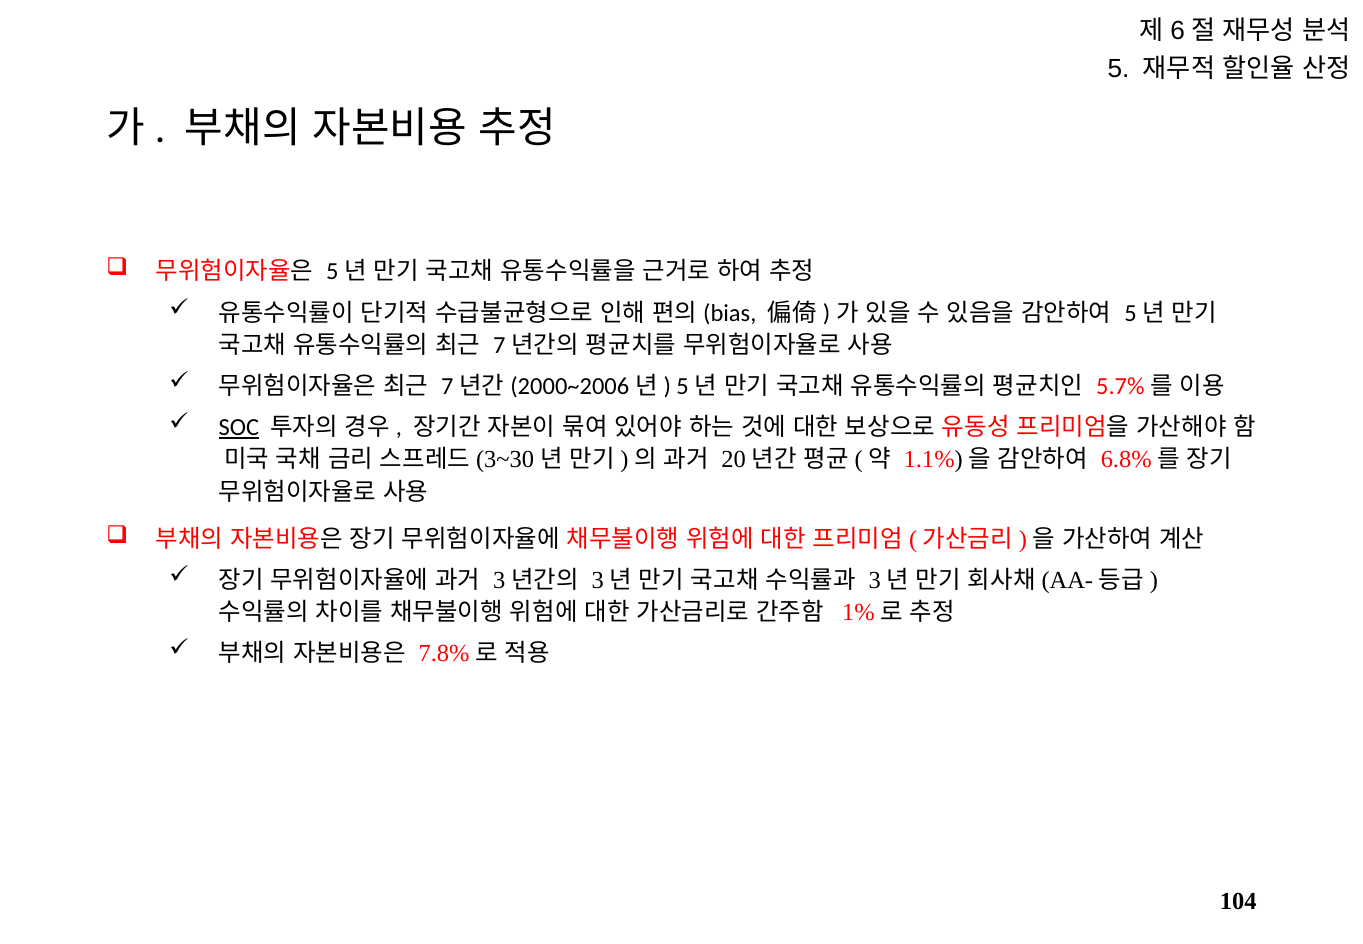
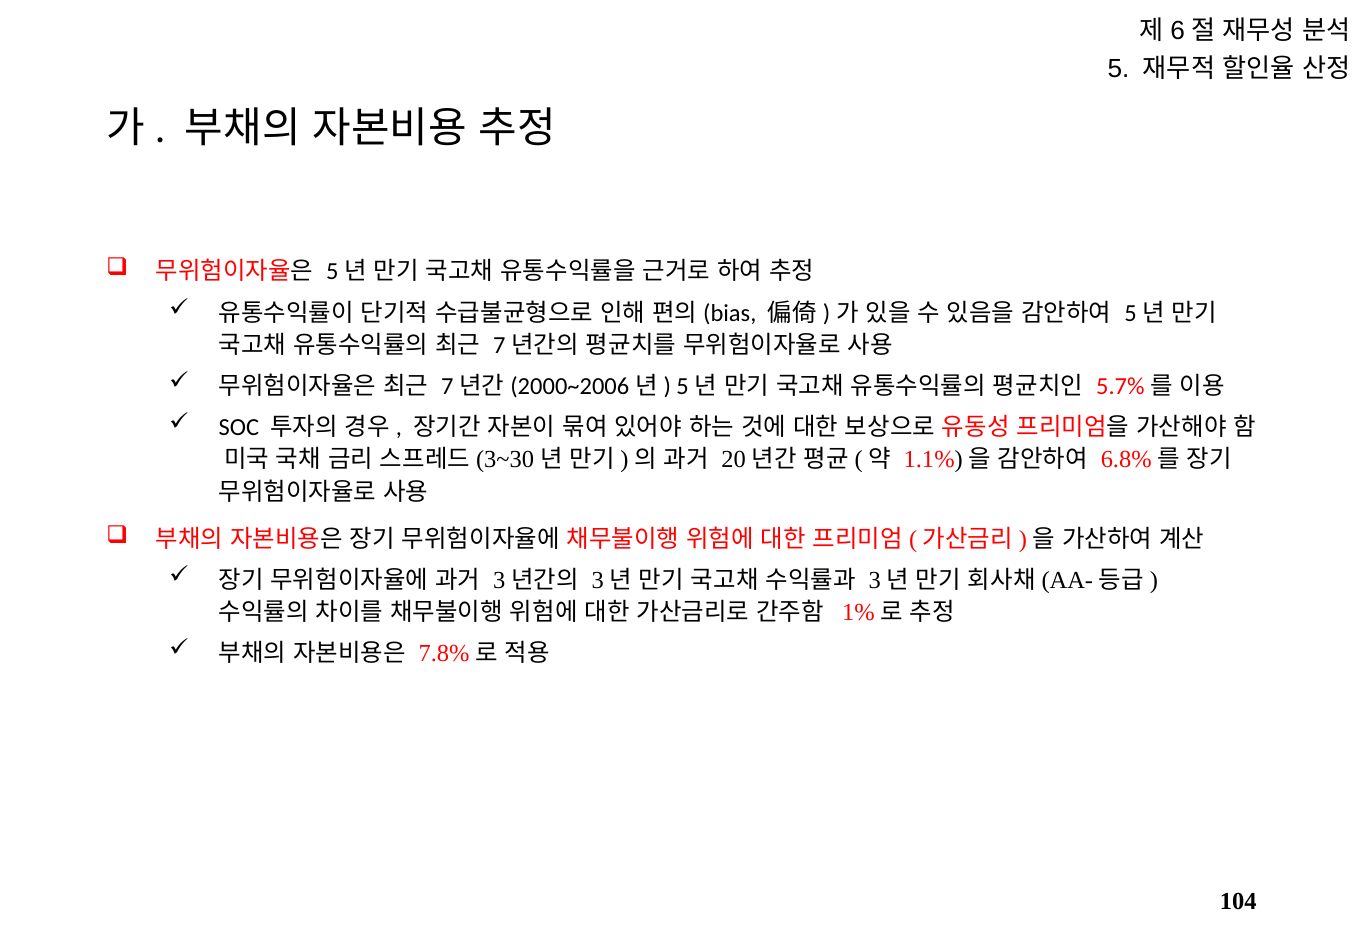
SOC underline: present -> none (239, 427)
